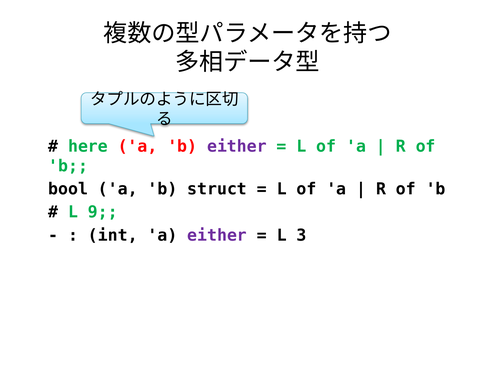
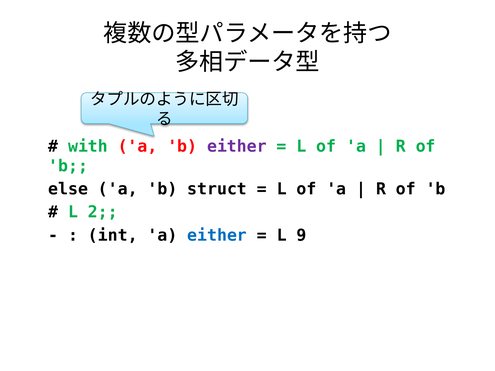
here: here -> with (88, 146)
bool: bool -> else (68, 189)
9: 9 -> 2 (103, 212)
either colour: purple -> blue (217, 235)
3: 3 -> 9 (302, 235)
